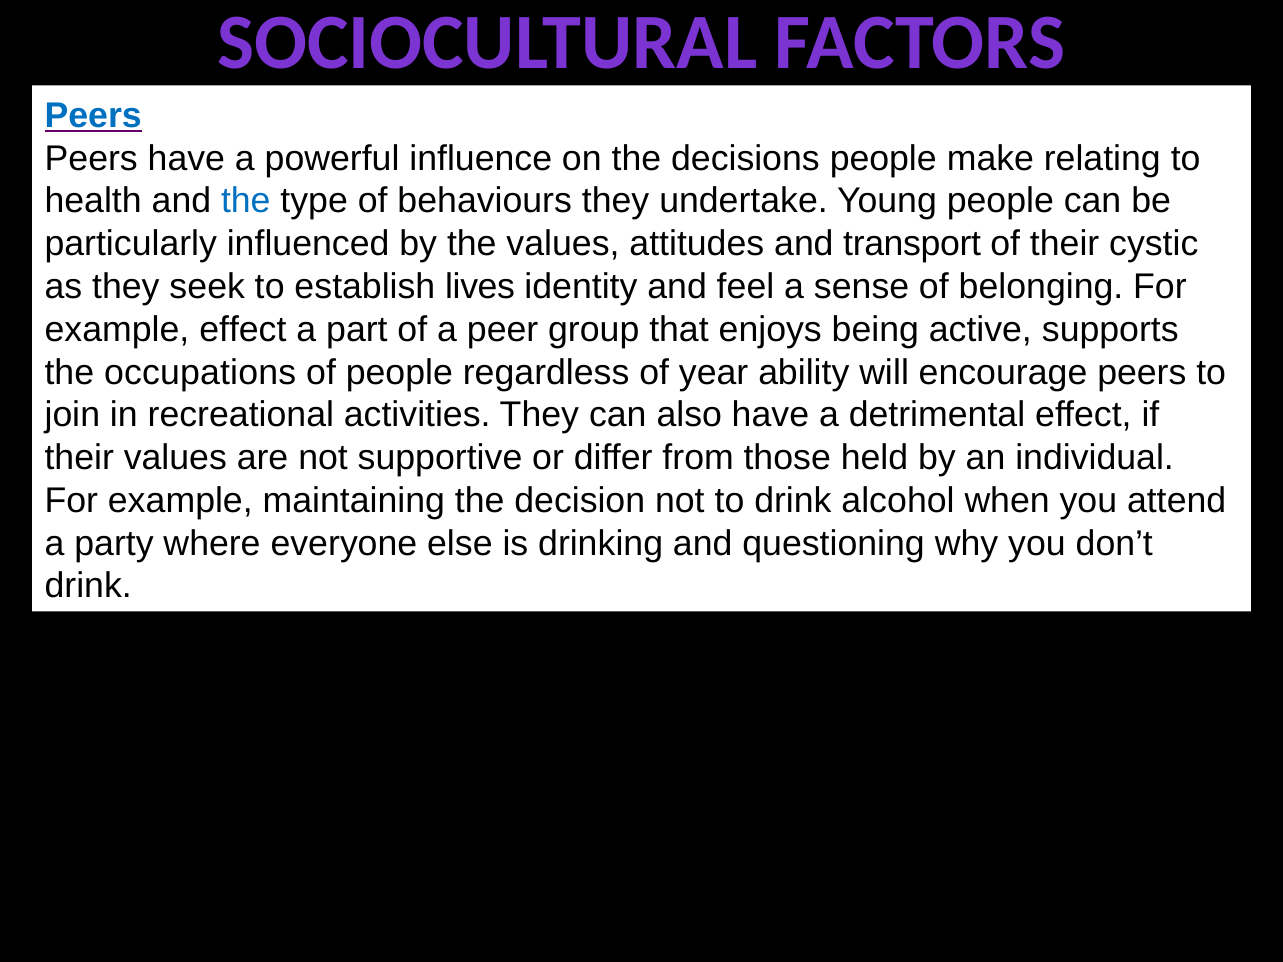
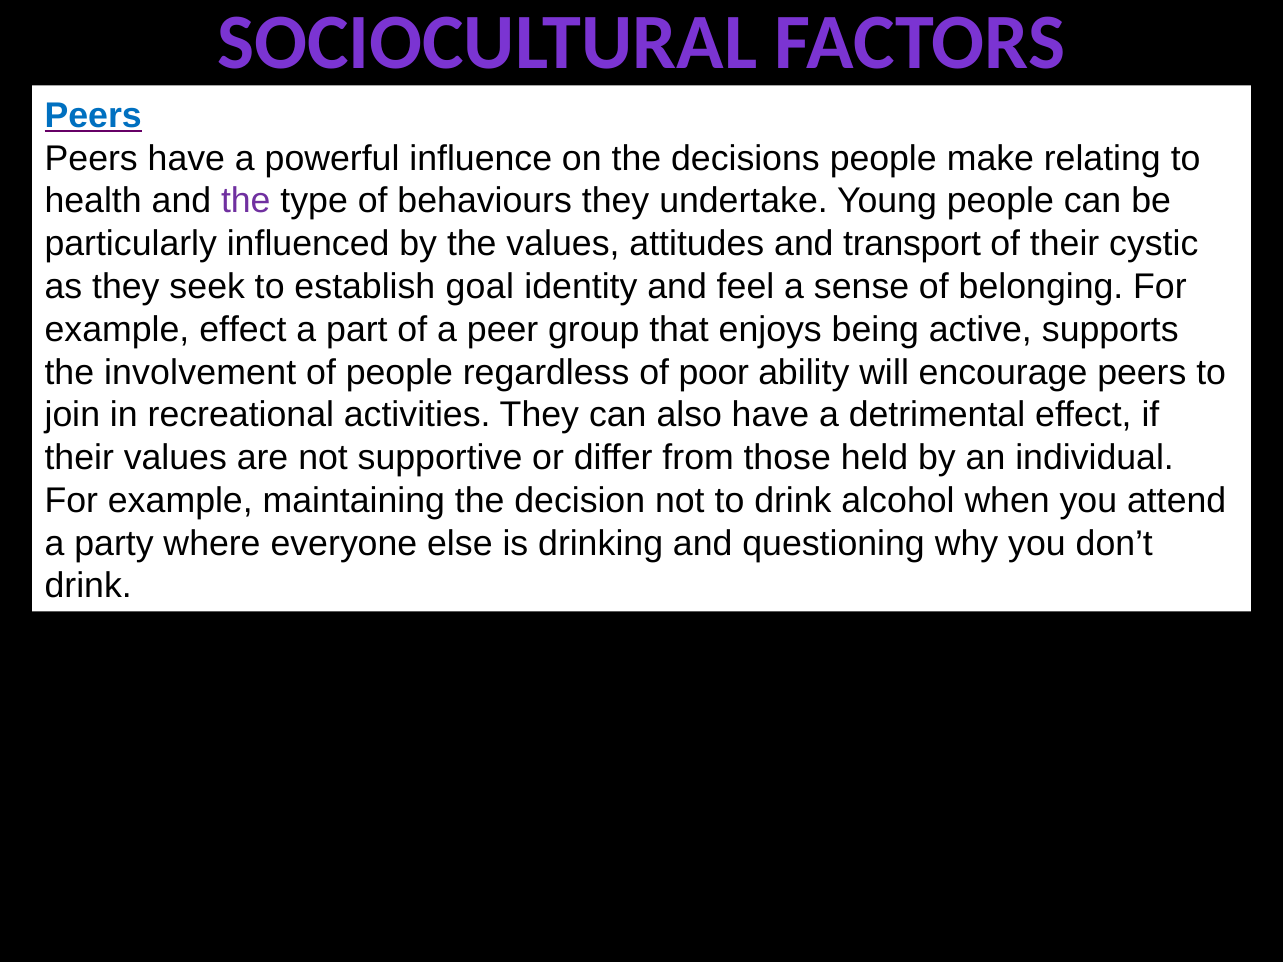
the colour: blue -> purple (246, 201)
lives: lives -> goal (480, 287)
occupations: occupations -> involvement (200, 372)
year: year -> poor (714, 372)
